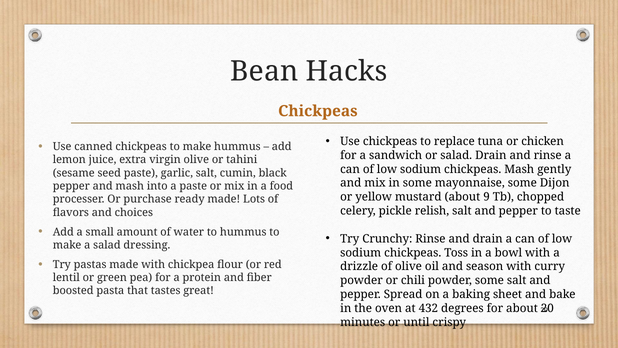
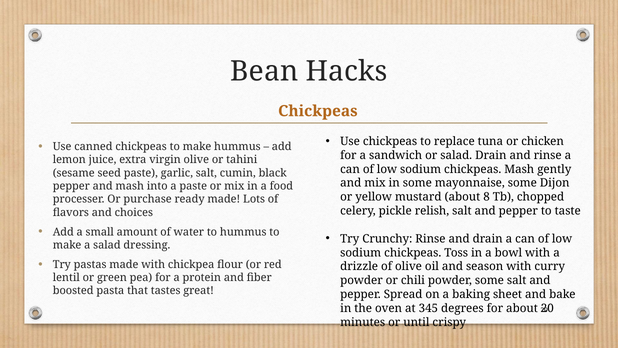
9: 9 -> 8 (487, 197)
432: 432 -> 345 (428, 308)
